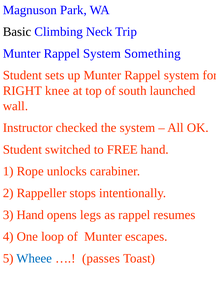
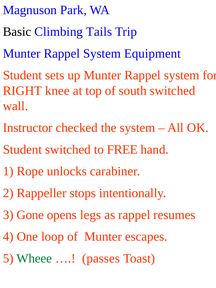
Neck: Neck -> Tails (99, 32)
Something: Something -> Equipment (152, 54)
south launched: launched -> switched (173, 91)
3 Hand: Hand -> Gone (30, 215)
Wheee colour: blue -> green (34, 258)
